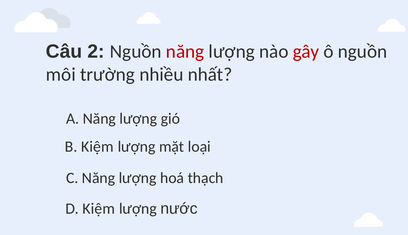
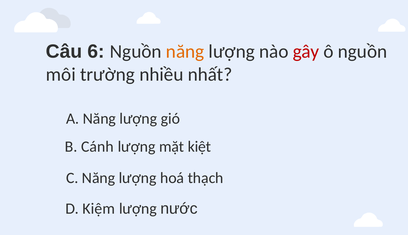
2: 2 -> 6 (96, 52)
năng colour: red -> orange (185, 52)
B Kiệm: Kiệm -> Cánh (97, 147)
loại: loại -> kiệt (199, 147)
